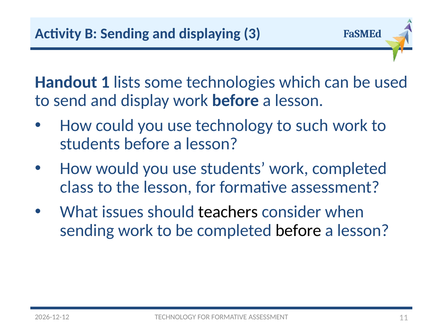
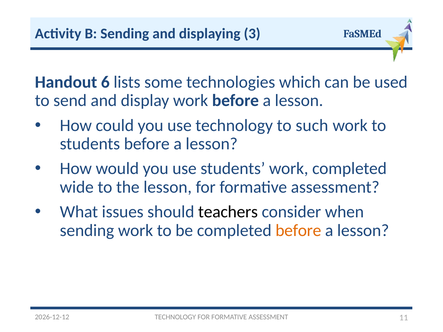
1: 1 -> 6 (105, 82)
class: class -> wide (77, 187)
before colour: black -> orange (298, 231)
